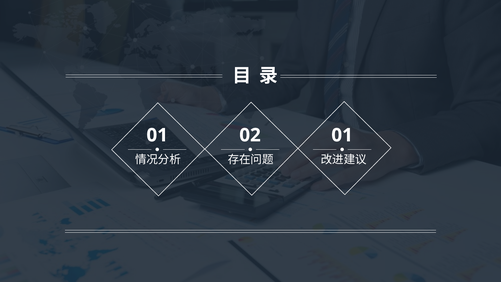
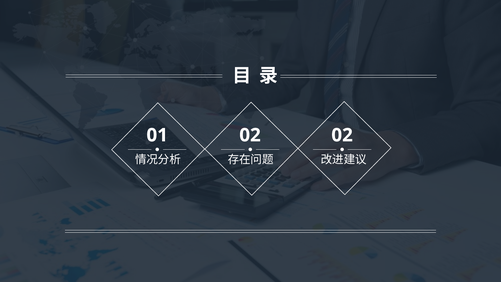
01 01: 01 -> 02 (342, 135)
